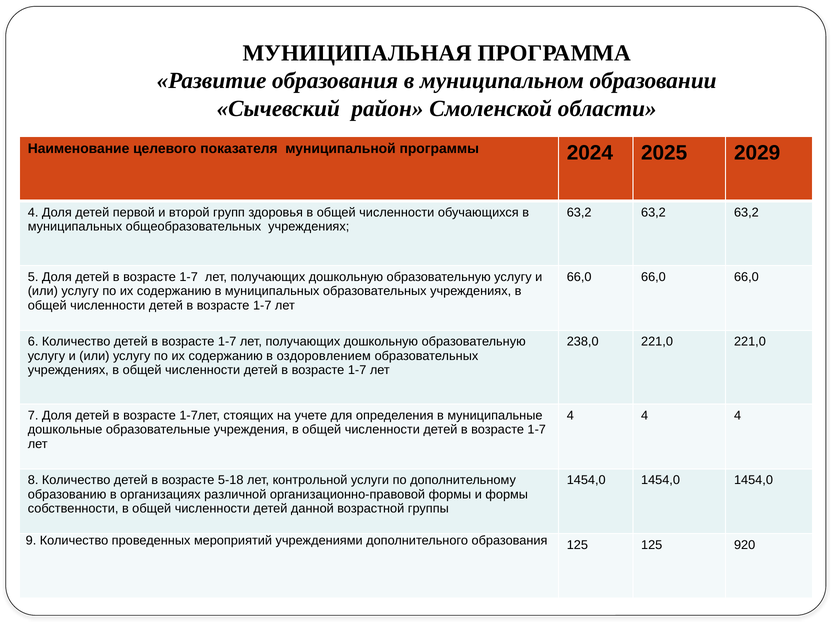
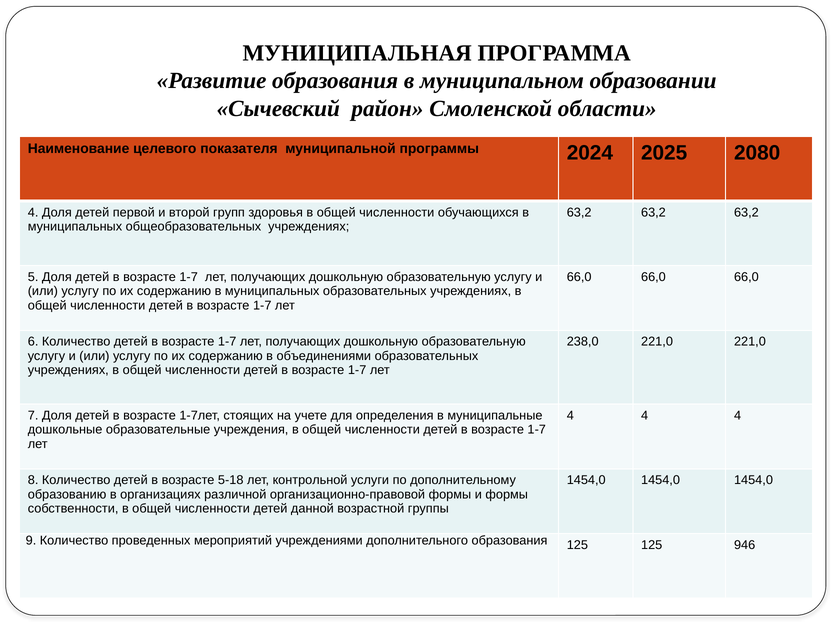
2029: 2029 -> 2080 (757, 153)
оздоровлением: оздоровлением -> объединениями (324, 356)
920: 920 -> 946 (745, 545)
